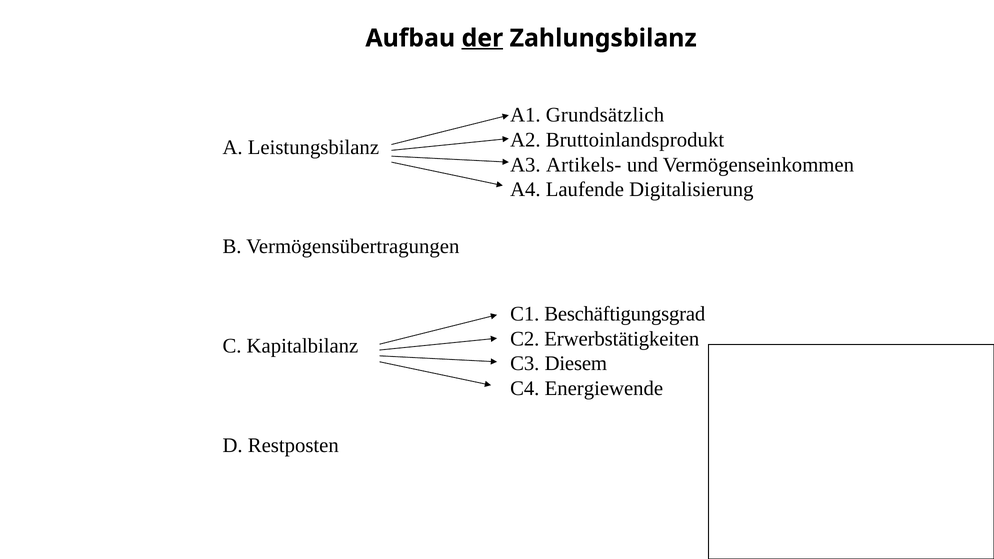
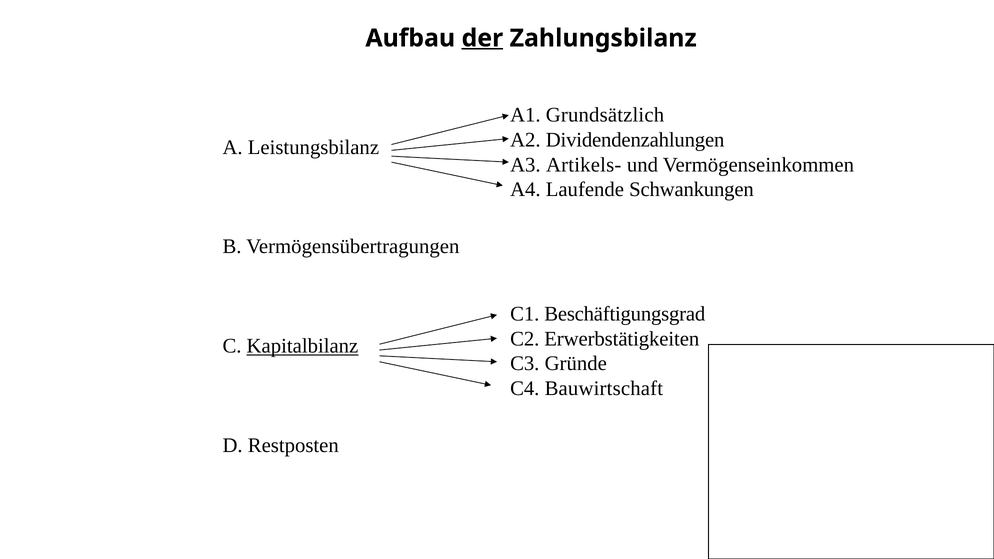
Bruttoinlandsprodukt: Bruttoinlandsprodukt -> Dividendenzahlungen (635, 140)
Digitalisierung: Digitalisierung -> Schwankungen (691, 190)
Kapitalbilanz underline: none -> present (302, 346)
Diesem: Diesem -> Gründe (576, 364)
Energiewende: Energiewende -> Bauwirtschaft (604, 389)
